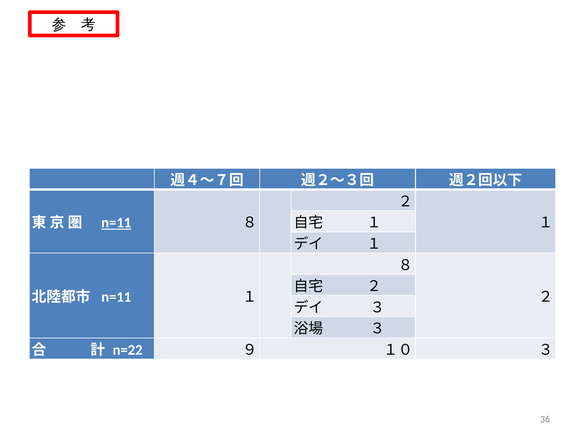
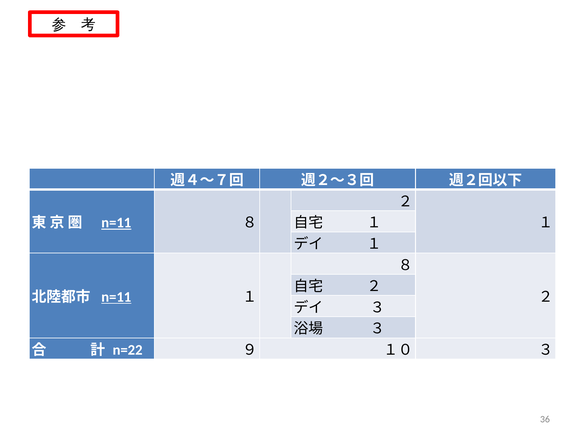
n=11 underline: none -> present (116, 297)
